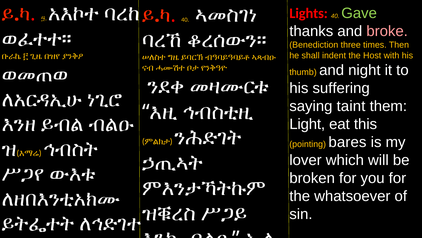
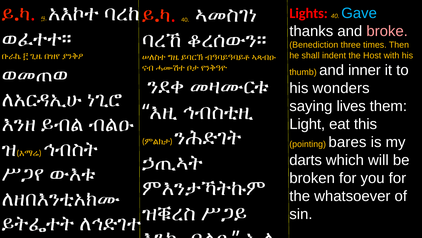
Gave colour: light green -> light blue (359, 13)
night: night -> inner (364, 70)
suffering: suffering -> wonders (341, 88)
taint: taint -> lives (351, 106)
lover: lover -> darts (306, 160)
